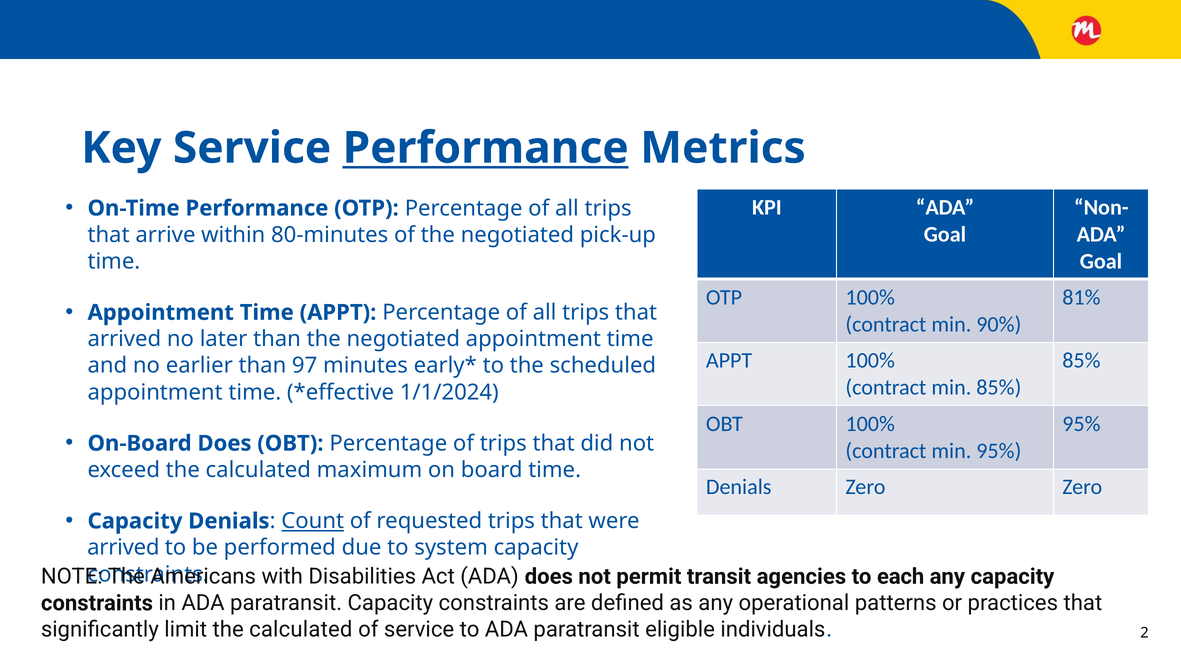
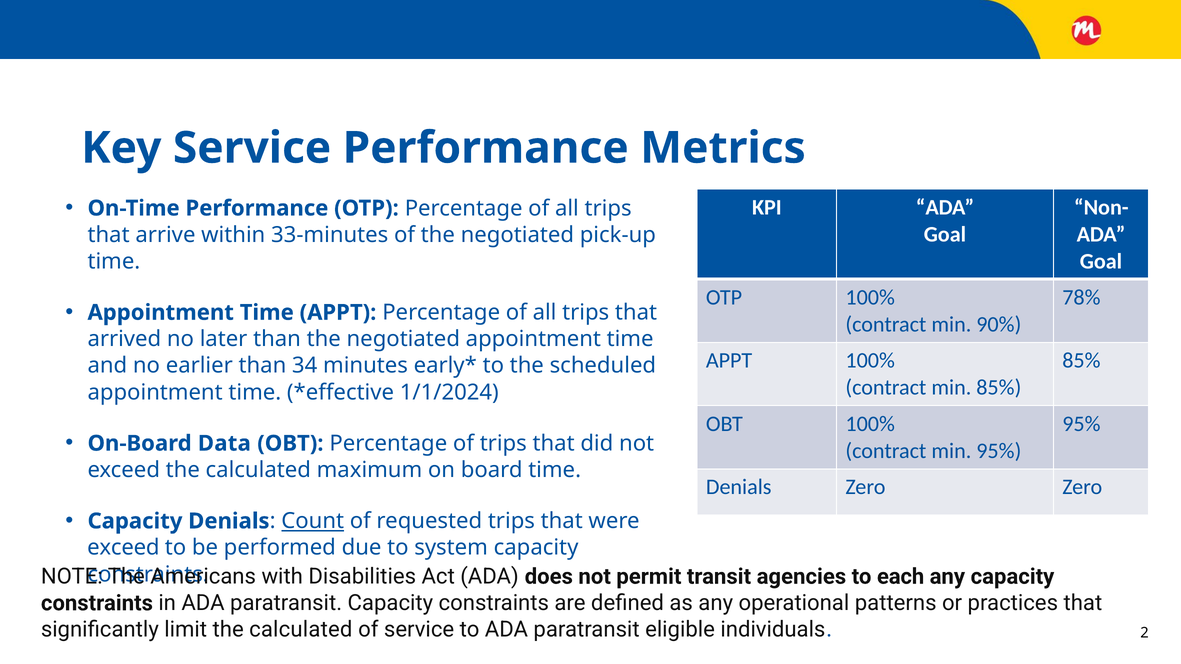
Performance underline: present -> none (486, 148)
80-minutes: 80-minutes -> 33-minutes (330, 235)
81%: 81% -> 78% (1081, 297)
97: 97 -> 34 (305, 366)
On-Board Does: Does -> Data (224, 444)
arrived: arrived -> exceed (123, 548)
